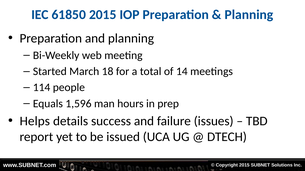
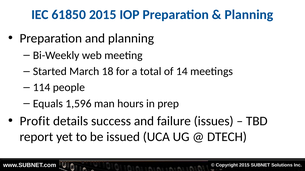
Helps: Helps -> Profit (35, 121)
